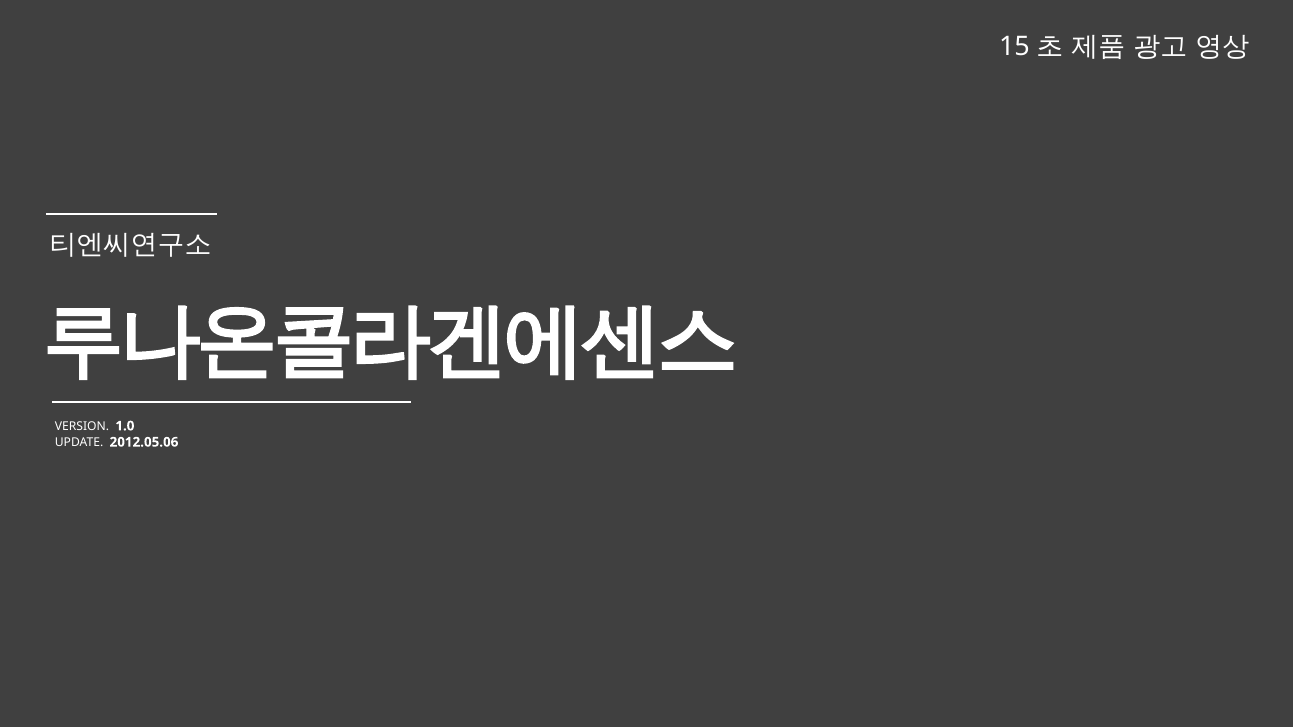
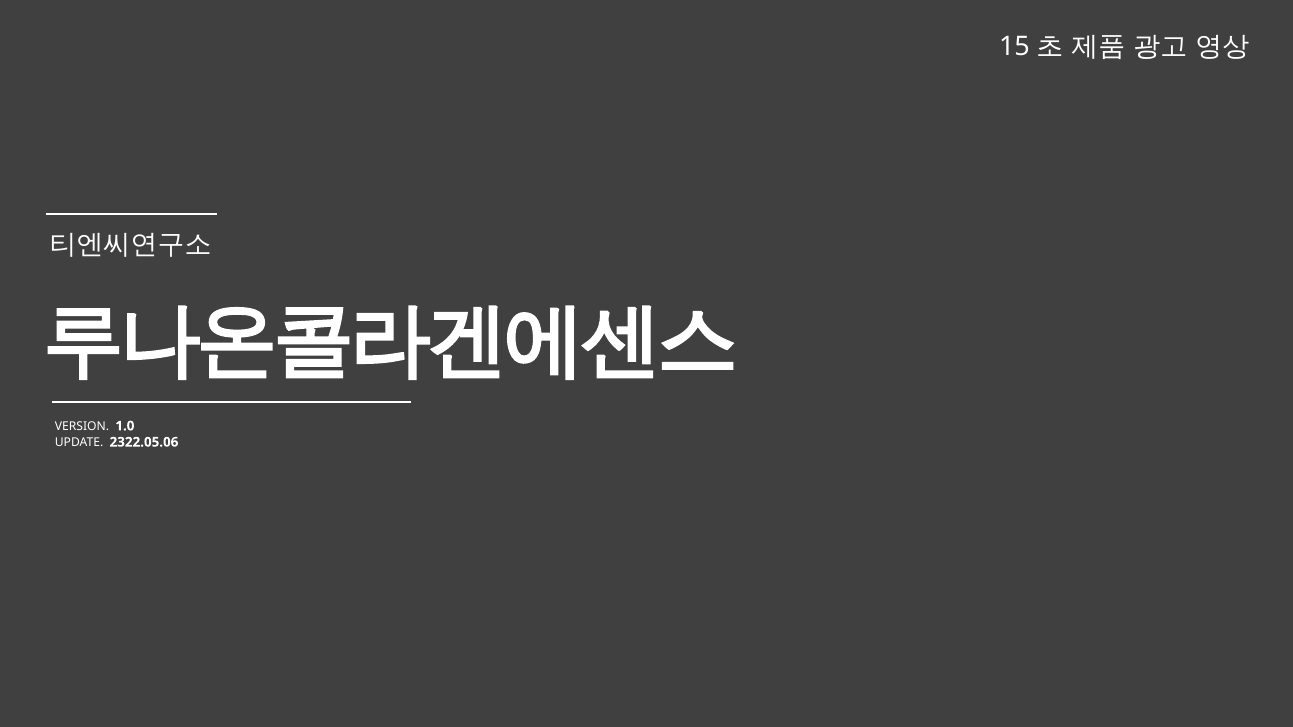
2012.05.06: 2012.05.06 -> 2322.05.06 (144, 442)
